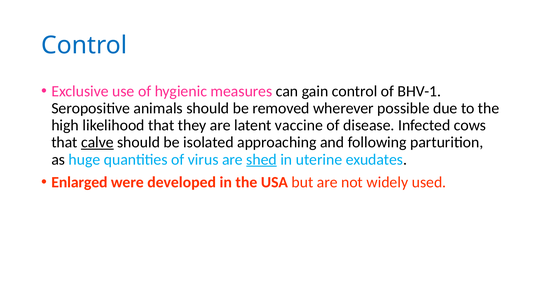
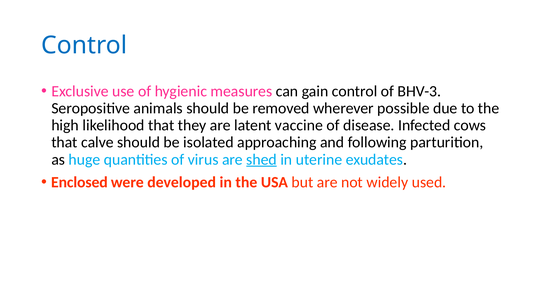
BHV-1: BHV-1 -> BHV-3 (419, 91)
calve underline: present -> none (97, 143)
Enlarged: Enlarged -> Enclosed (79, 182)
